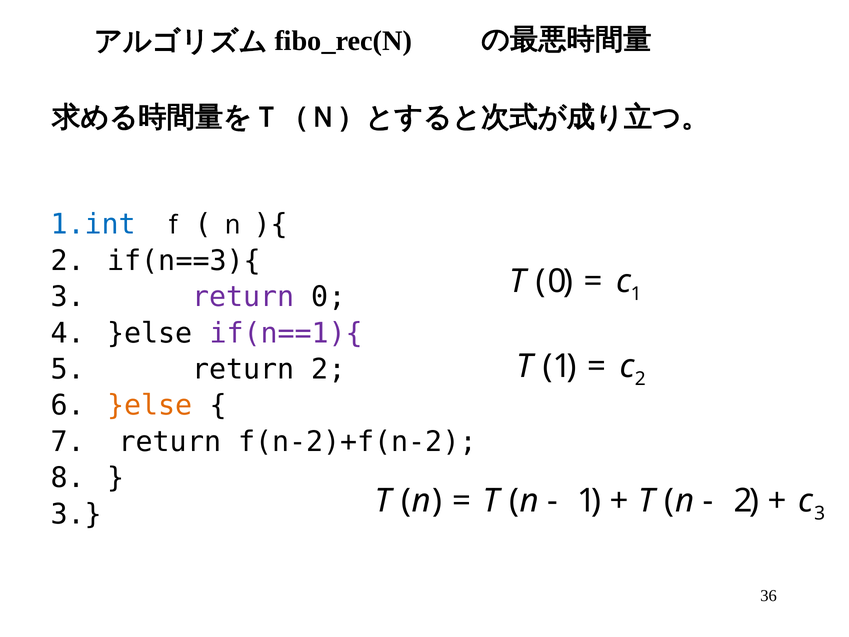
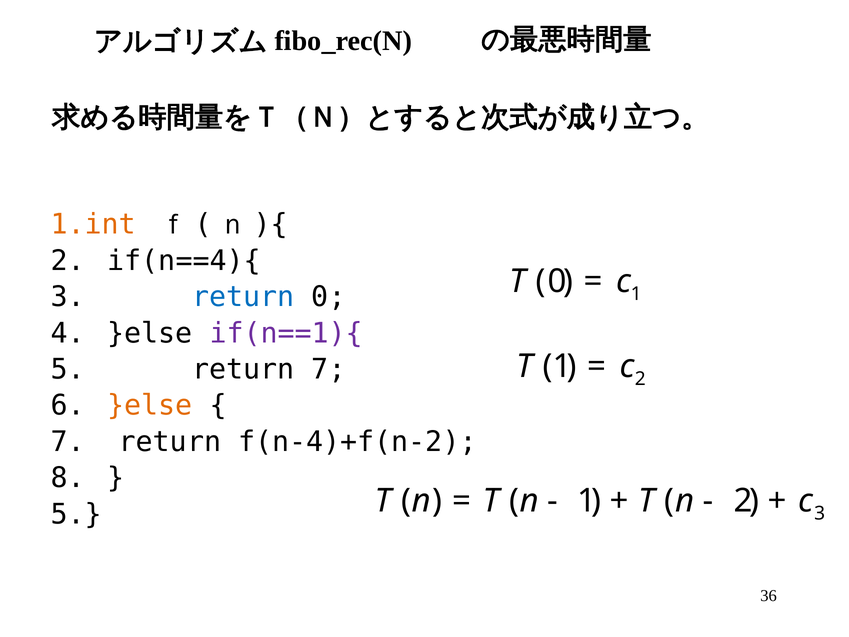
1.int colour: blue -> orange (93, 224)
if(n==3){: if(n==3){ -> if(n==4){ (184, 261)
return colour: purple -> blue (243, 297)
return 2: 2 -> 7 (328, 369)
f(n-2)+f(n-2: f(n-2)+f(n-2 -> f(n-4)+f(n-2 (357, 442)
3: 3 -> 5 (76, 514)
